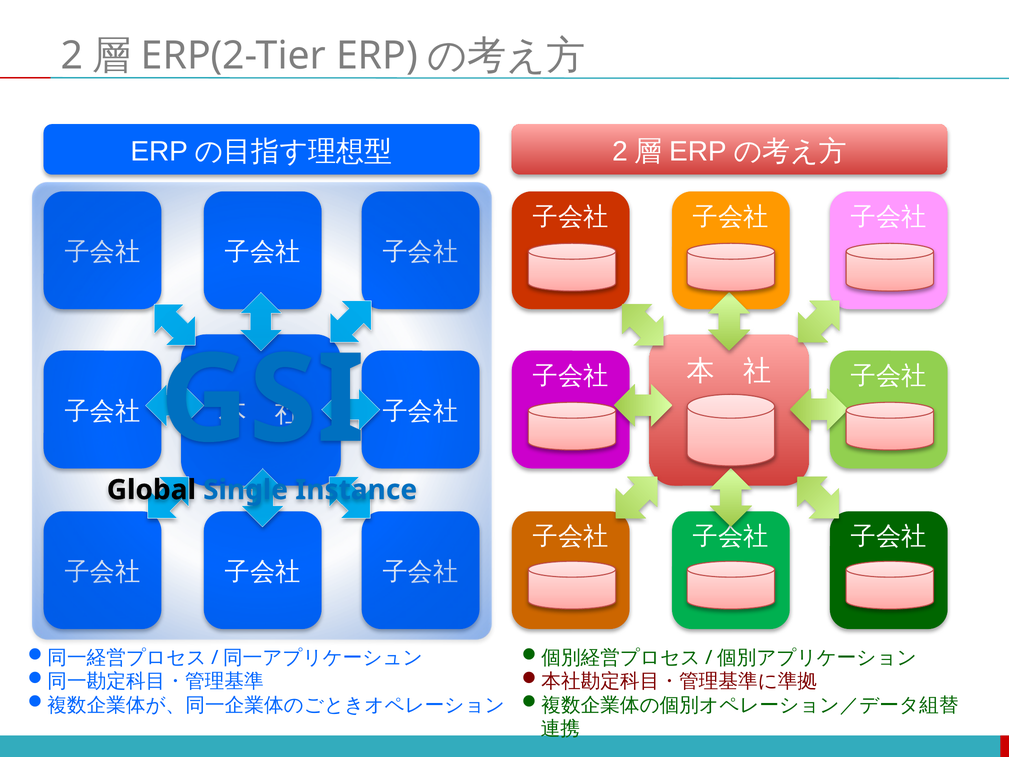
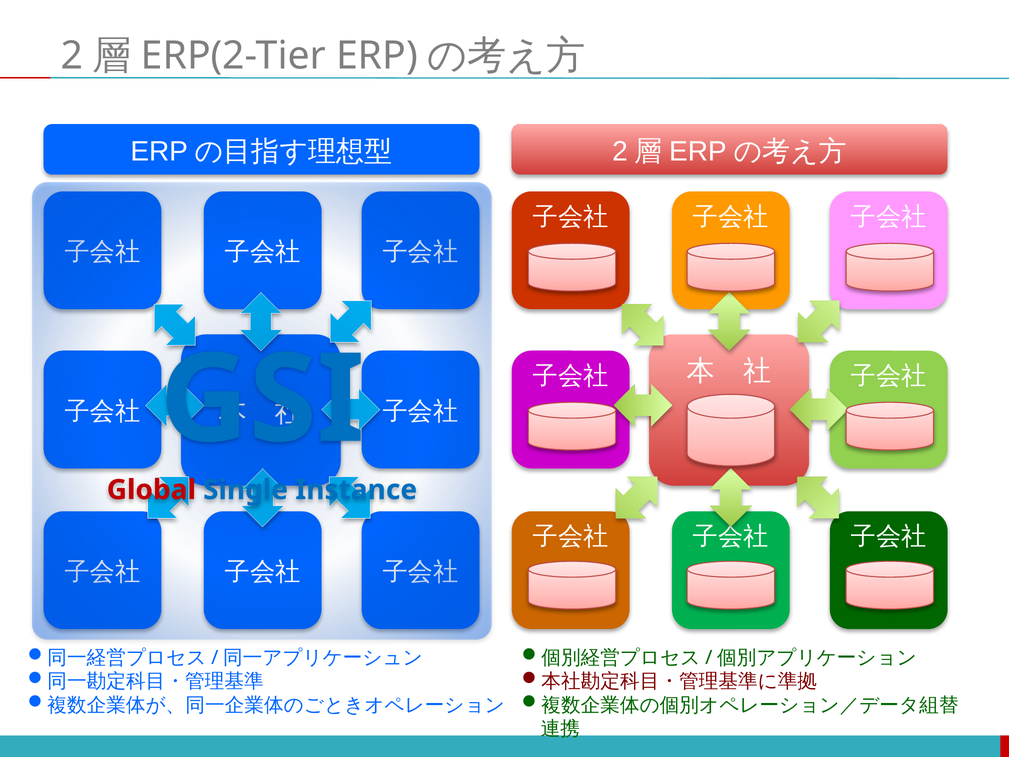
Global colour: black -> red (151, 490)
